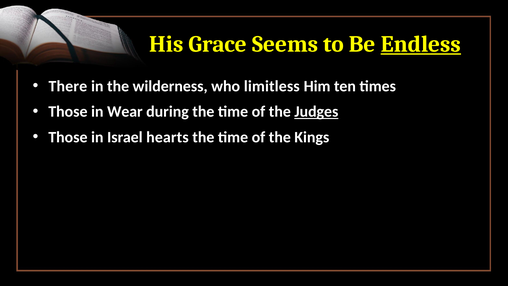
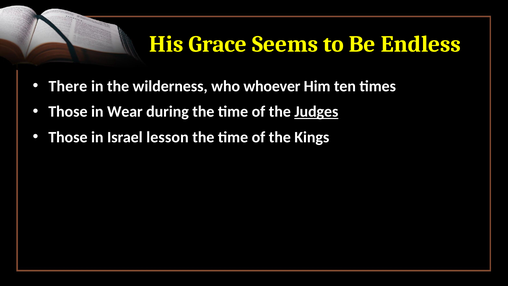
Endless underline: present -> none (421, 44)
limitless: limitless -> whoever (272, 86)
hearts: hearts -> lesson (167, 137)
